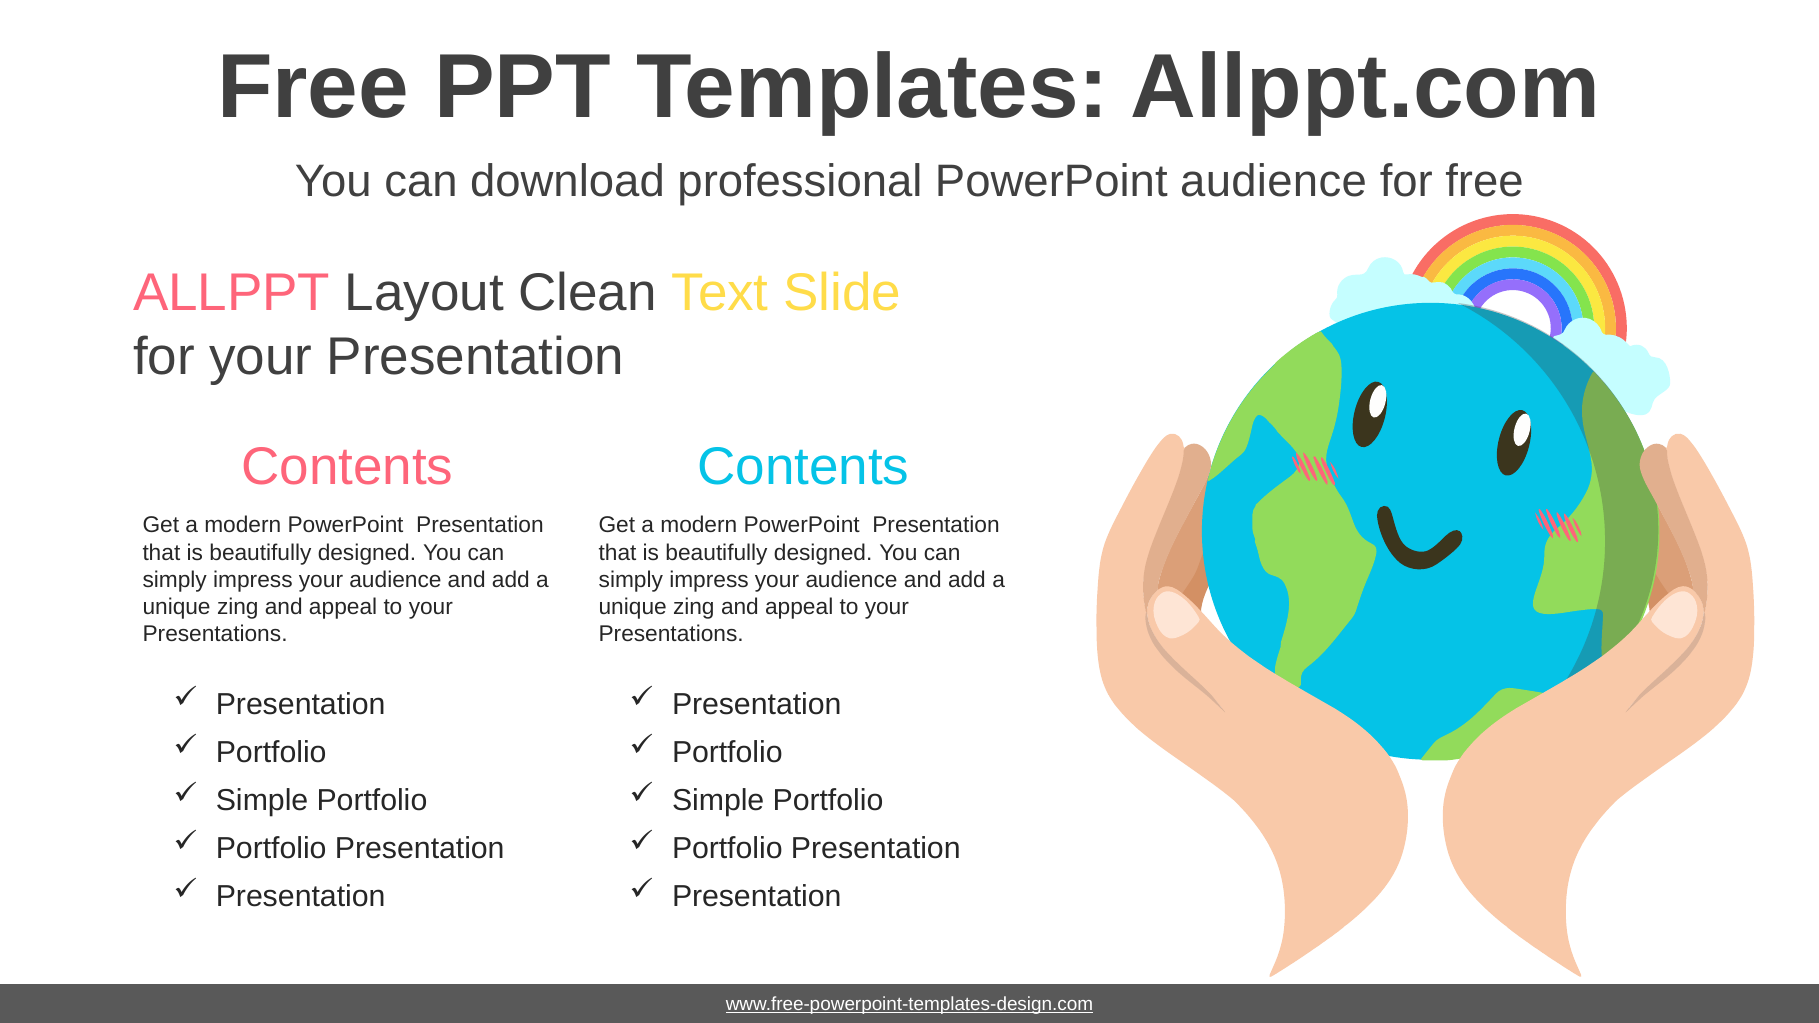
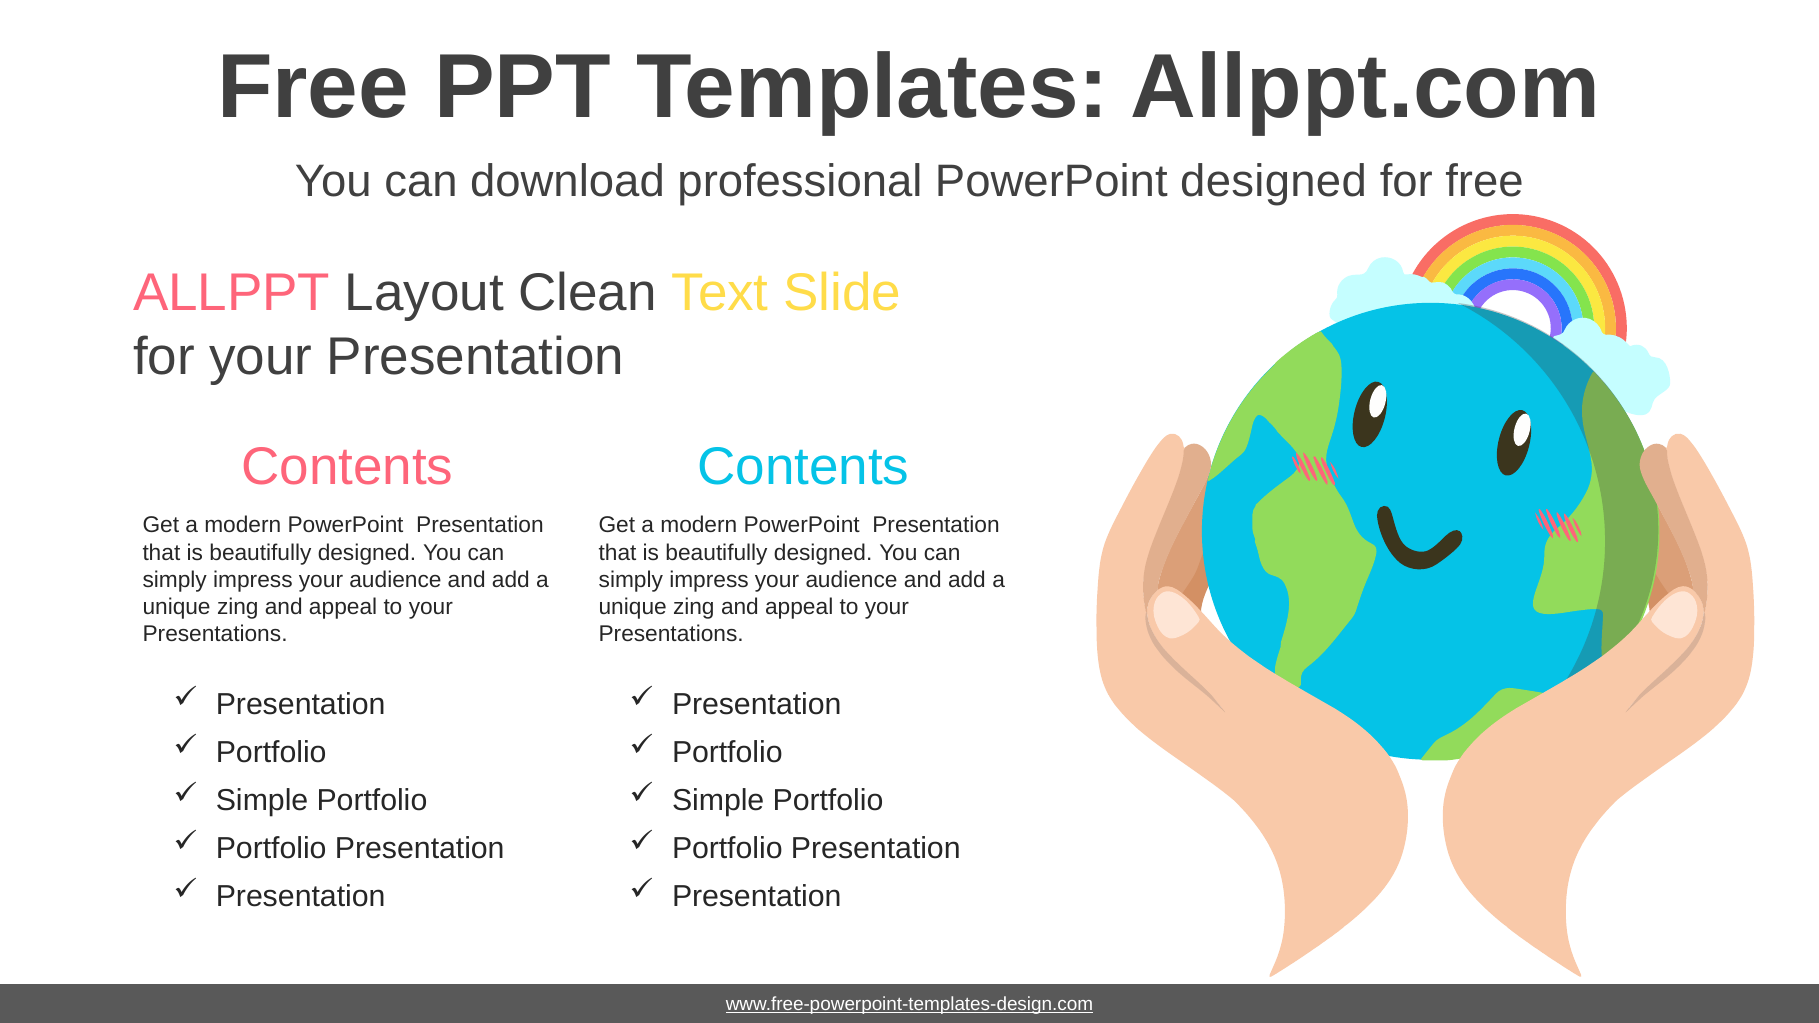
PowerPoint audience: audience -> designed (1274, 181)
